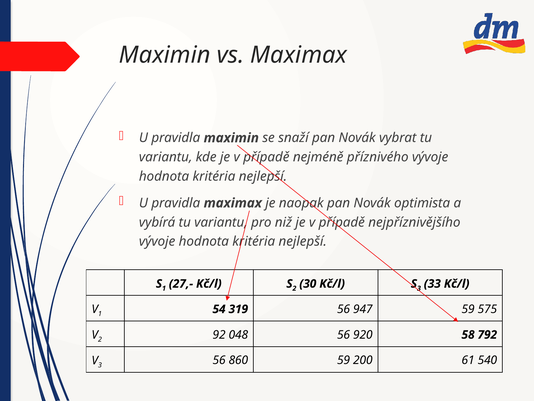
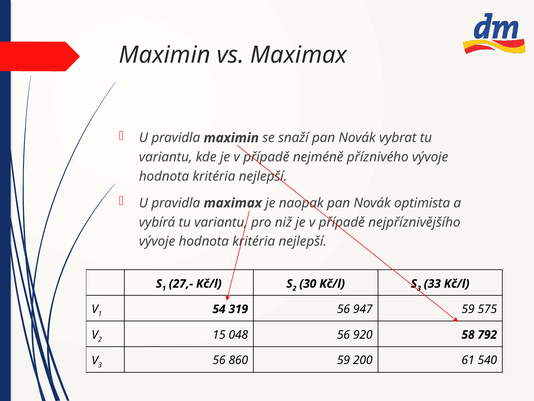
92: 92 -> 15 (219, 334)
